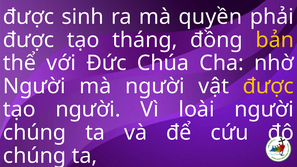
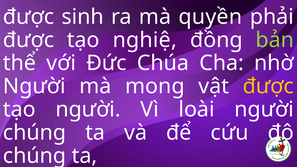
tháng: tháng -> nghiệ (145, 40)
bản colour: yellow -> light green (275, 40)
mà người: người -> mong (155, 86)
